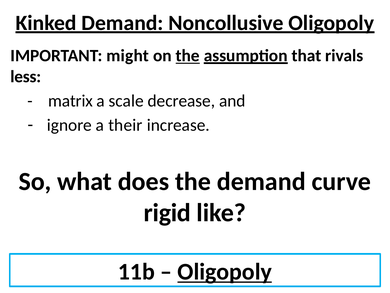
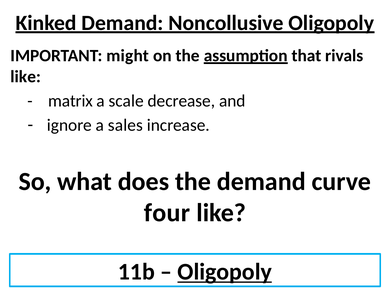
the underline: present -> none (188, 56)
less: less -> like (26, 76)
their: their -> sales (125, 125)
rigid: rigid -> four (167, 212)
